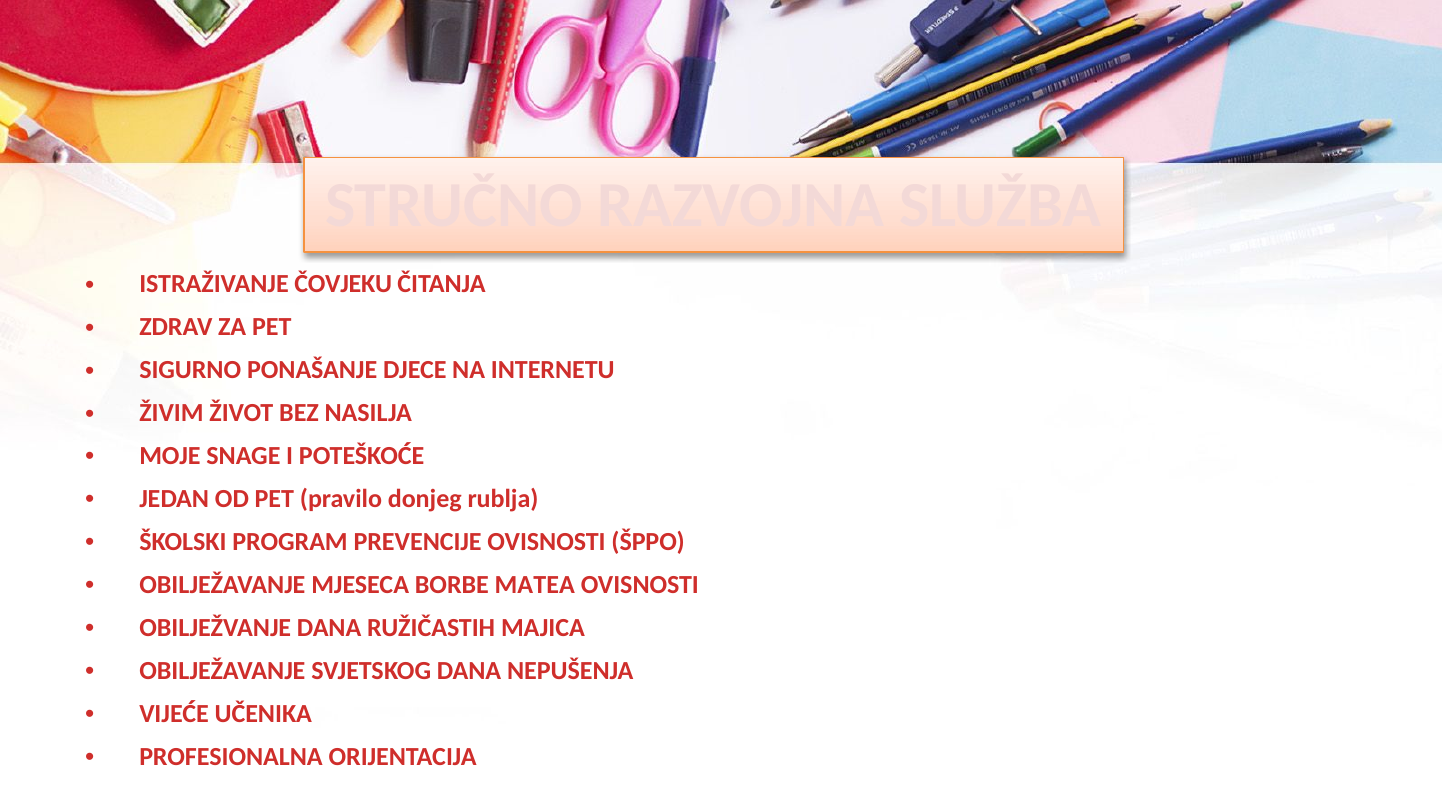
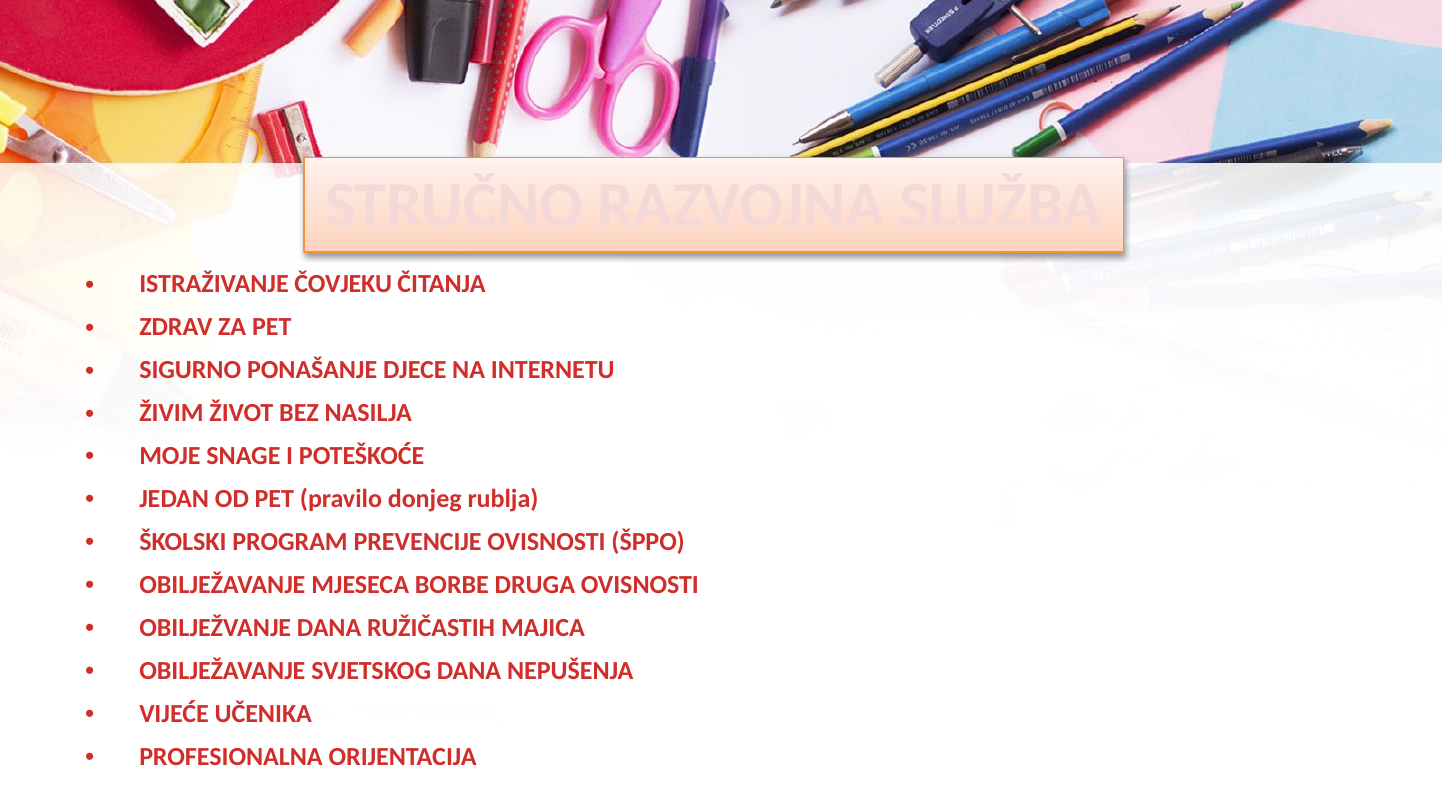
MATEA: MATEA -> DRUGA (535, 585)
